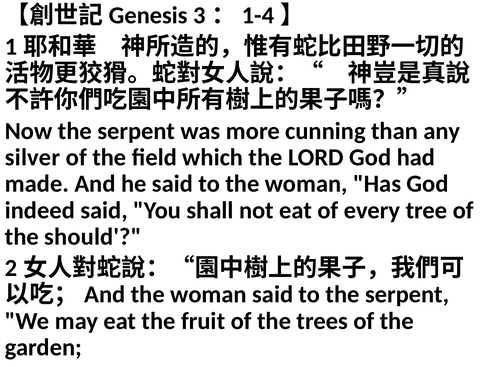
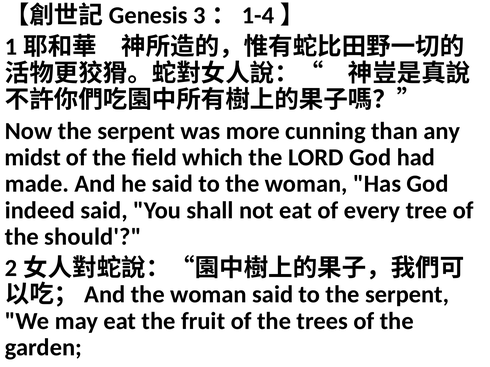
silver: silver -> midst (33, 158)
